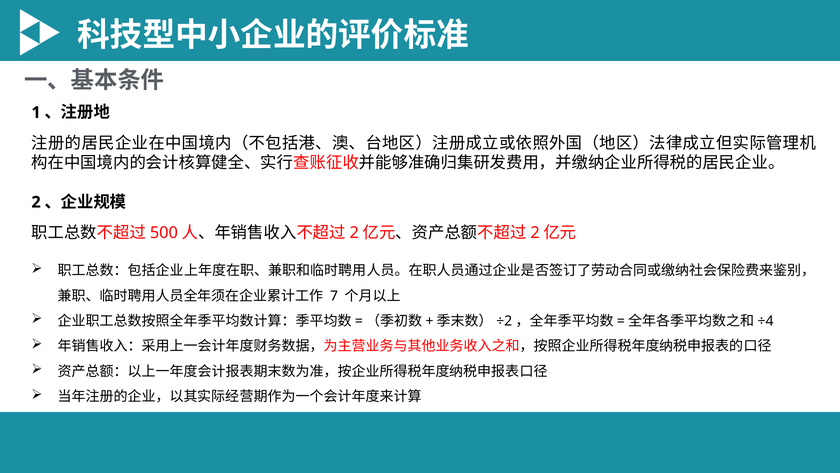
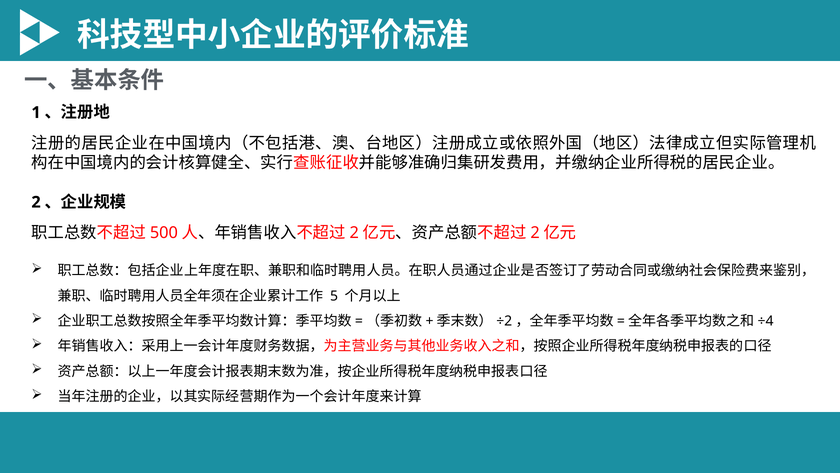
7: 7 -> 5 (334, 296)
